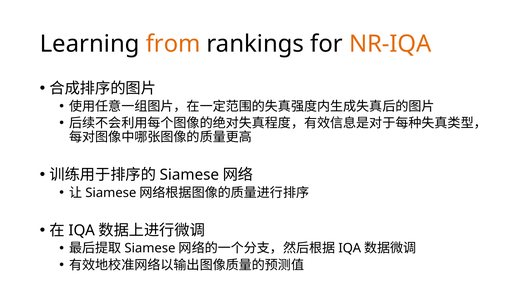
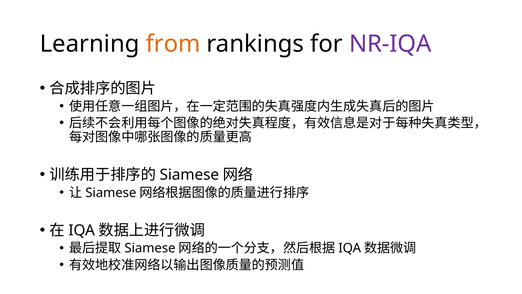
NR-IQA colour: orange -> purple (390, 44)
